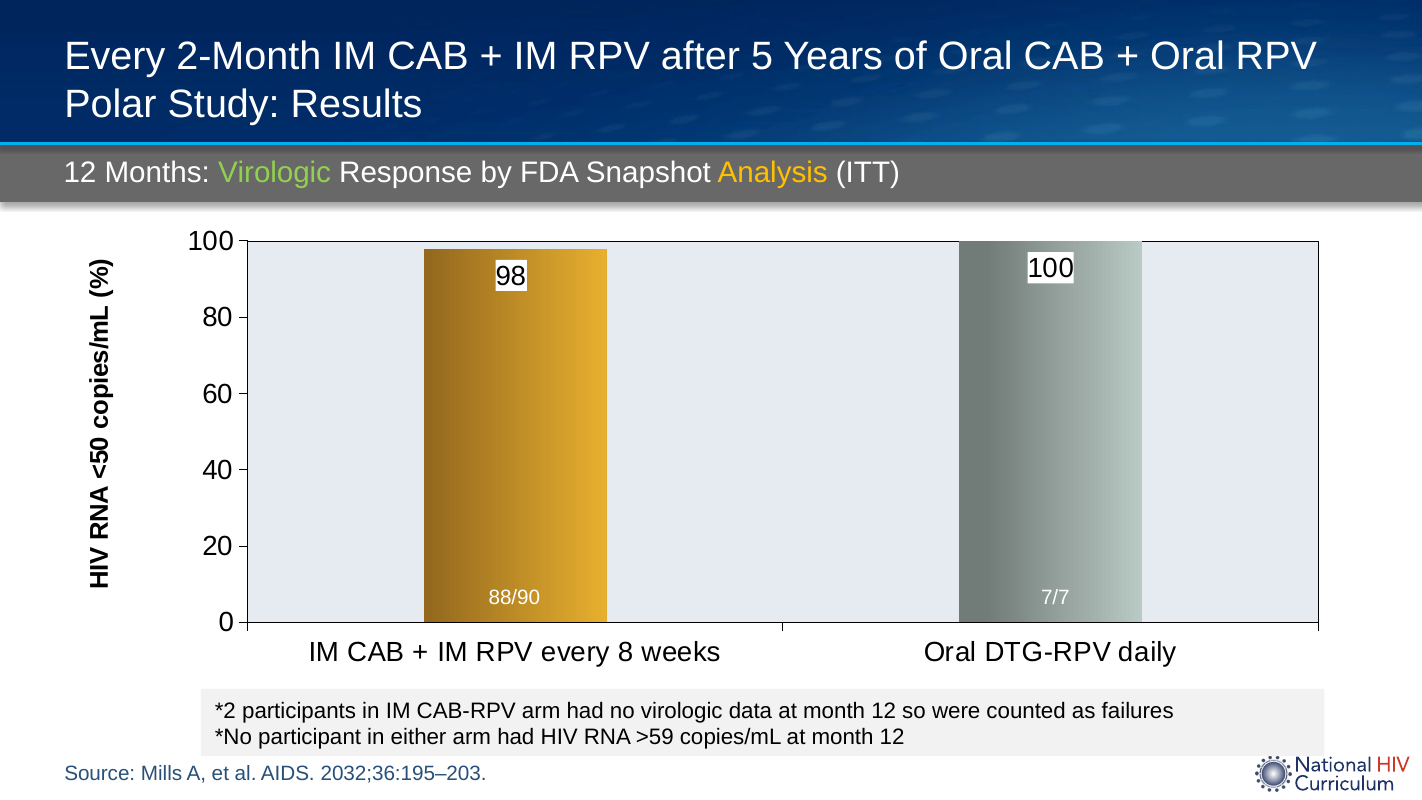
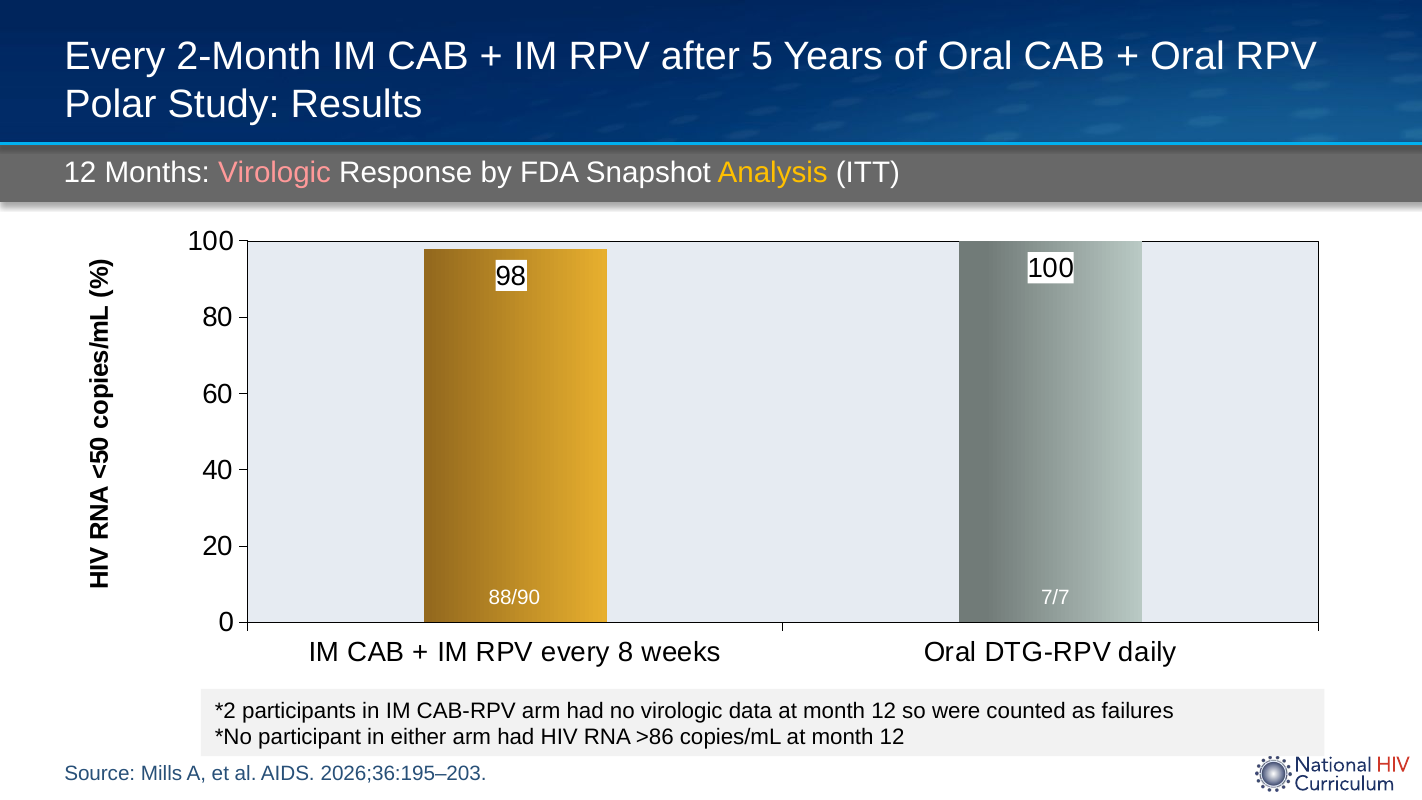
Virologic colour: light green -> pink (275, 172)
>59: >59 -> >86 (655, 737)
2032;36:195–203: 2032;36:195–203 -> 2026;36:195–203 (404, 774)
